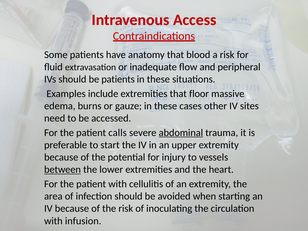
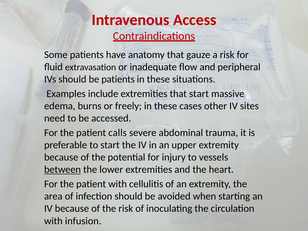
blood: blood -> gauze (198, 55)
that floor: floor -> start (199, 94)
gauze: gauze -> freely (128, 106)
abdominal underline: present -> none (181, 133)
